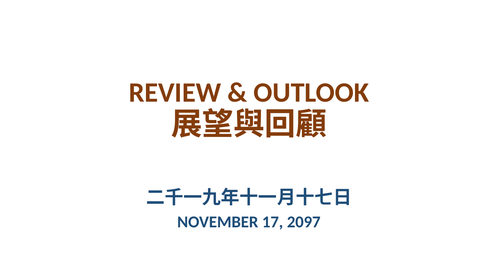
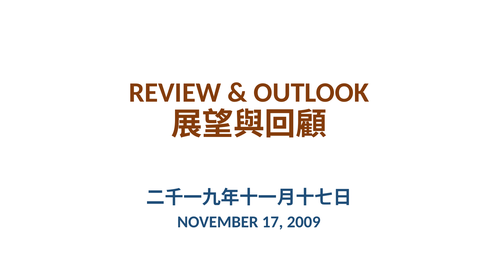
2097: 2097 -> 2009 (304, 222)
